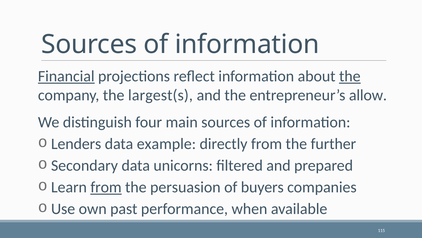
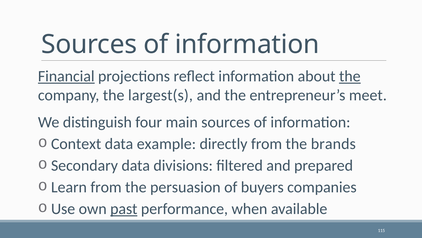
allow: allow -> meet (368, 95)
Lenders: Lenders -> Context (76, 144)
further: further -> brands (333, 144)
unicorns: unicorns -> divisions (183, 165)
from underline: present -> none (106, 187)
past underline: none -> present (124, 209)
